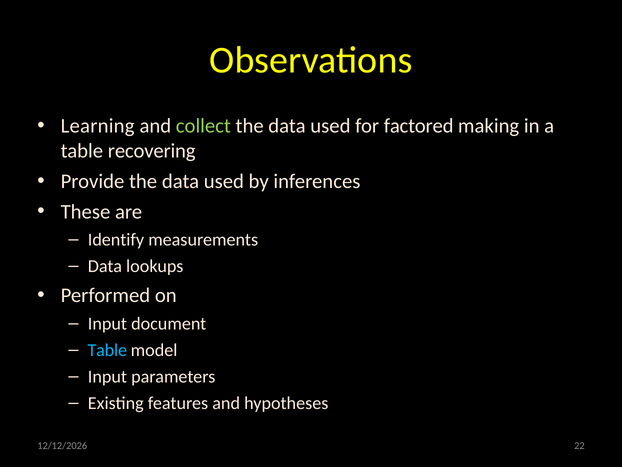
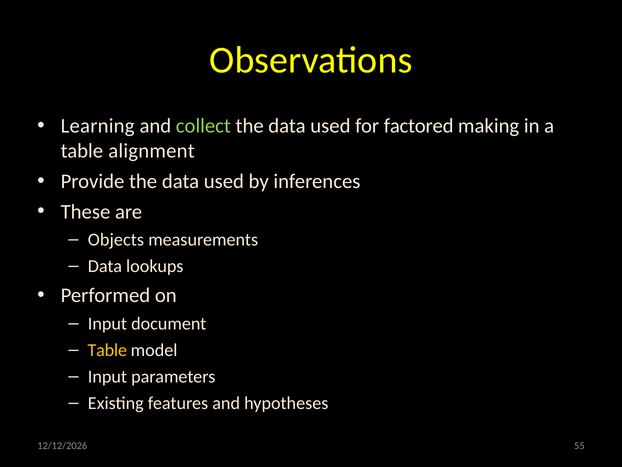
recovering: recovering -> alignment (151, 151)
Identify: Identify -> Objects (116, 240)
Table colour: light blue -> yellow (107, 350)
22: 22 -> 55 (579, 445)
